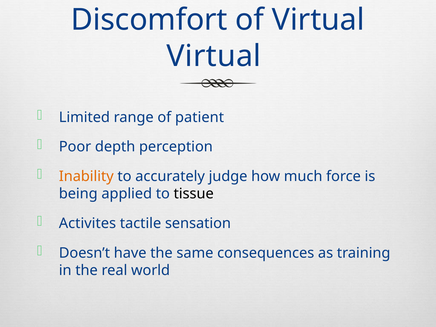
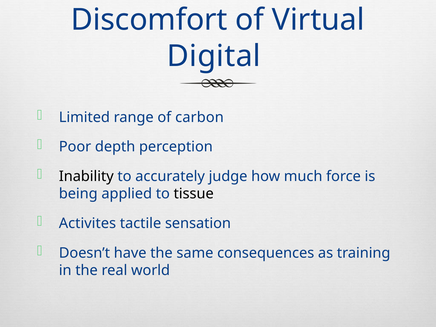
Virtual: Virtual -> Digital (214, 56)
patient: patient -> carbon (200, 117)
Inability colour: orange -> black (86, 176)
